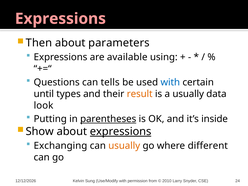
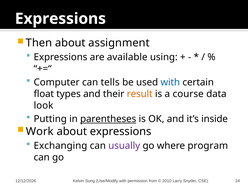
Expressions colour: pink -> white (60, 19)
parameters: parameters -> assignment (119, 43)
Questions: Questions -> Computer (57, 82)
until: until -> float (44, 94)
a usually: usually -> course (188, 94)
Show: Show -> Work (40, 131)
expressions underline: present -> none (121, 131)
usually colour: orange -> purple (124, 146)
different: different -> program (208, 146)
